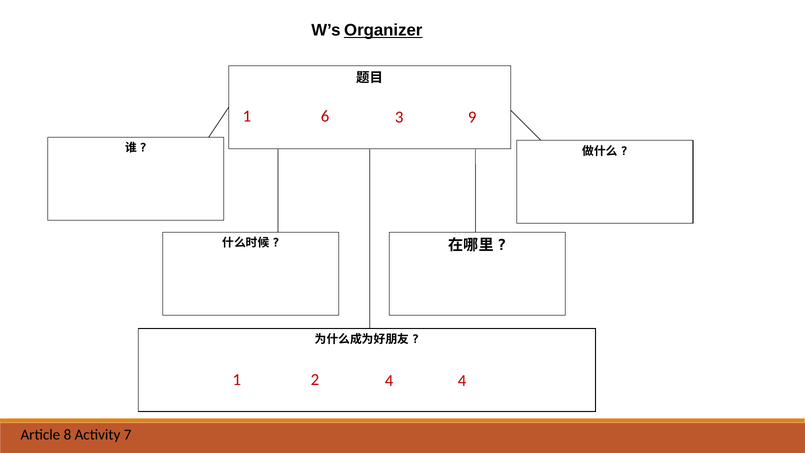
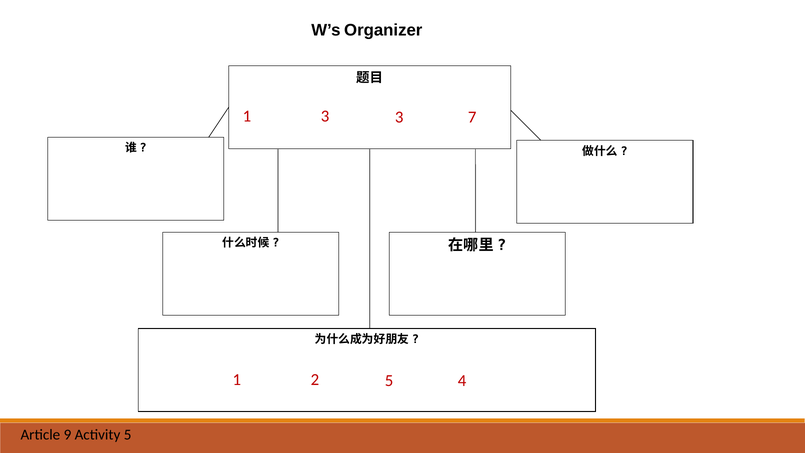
Organizer underline: present -> none (383, 30)
1 6: 6 -> 3 (325, 116)
9: 9 -> 7 (472, 117)
2 4: 4 -> 5 (389, 380)
8: 8 -> 9 (67, 434)
Activity 7: 7 -> 5 (128, 434)
